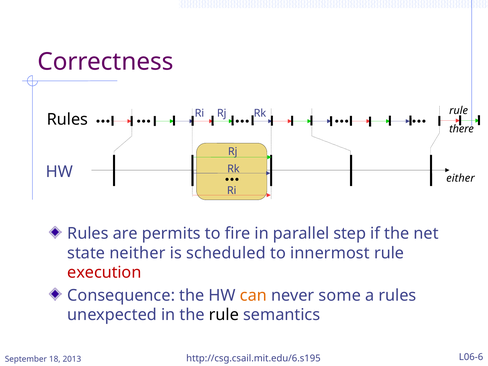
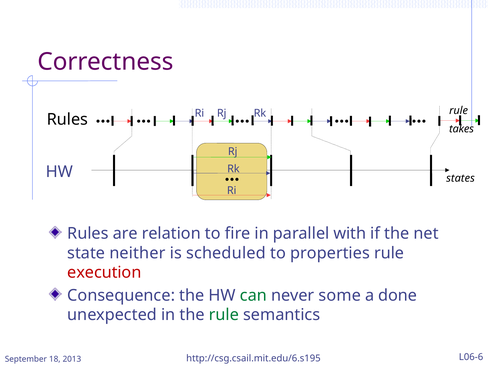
there: there -> takes (462, 129)
either: either -> states (460, 178)
permits: permits -> relation (171, 234)
step: step -> with (350, 234)
innermost: innermost -> properties (330, 253)
can colour: orange -> green (253, 295)
a rules: rules -> done (398, 295)
rule colour: black -> green (224, 315)
